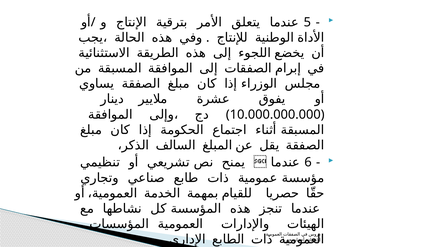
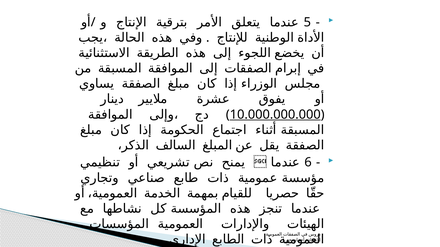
10.000.000.000 underline: none -> present (275, 115)
